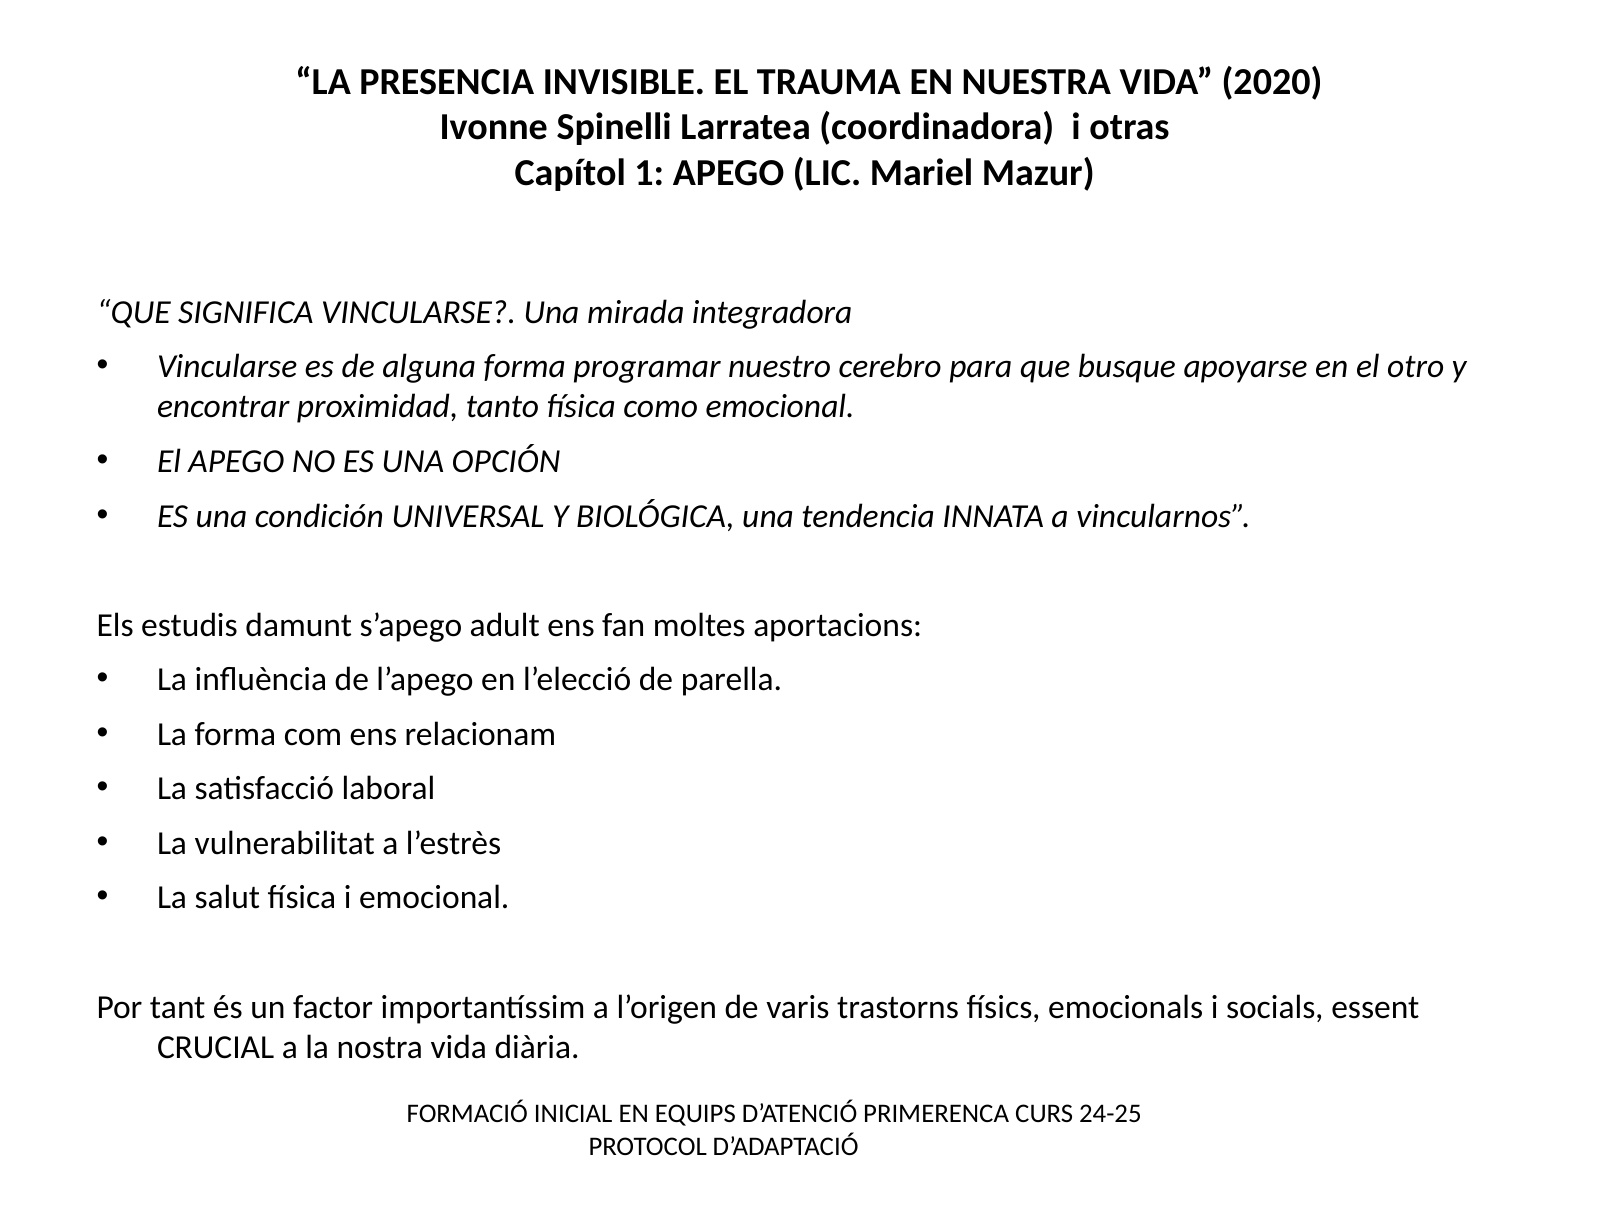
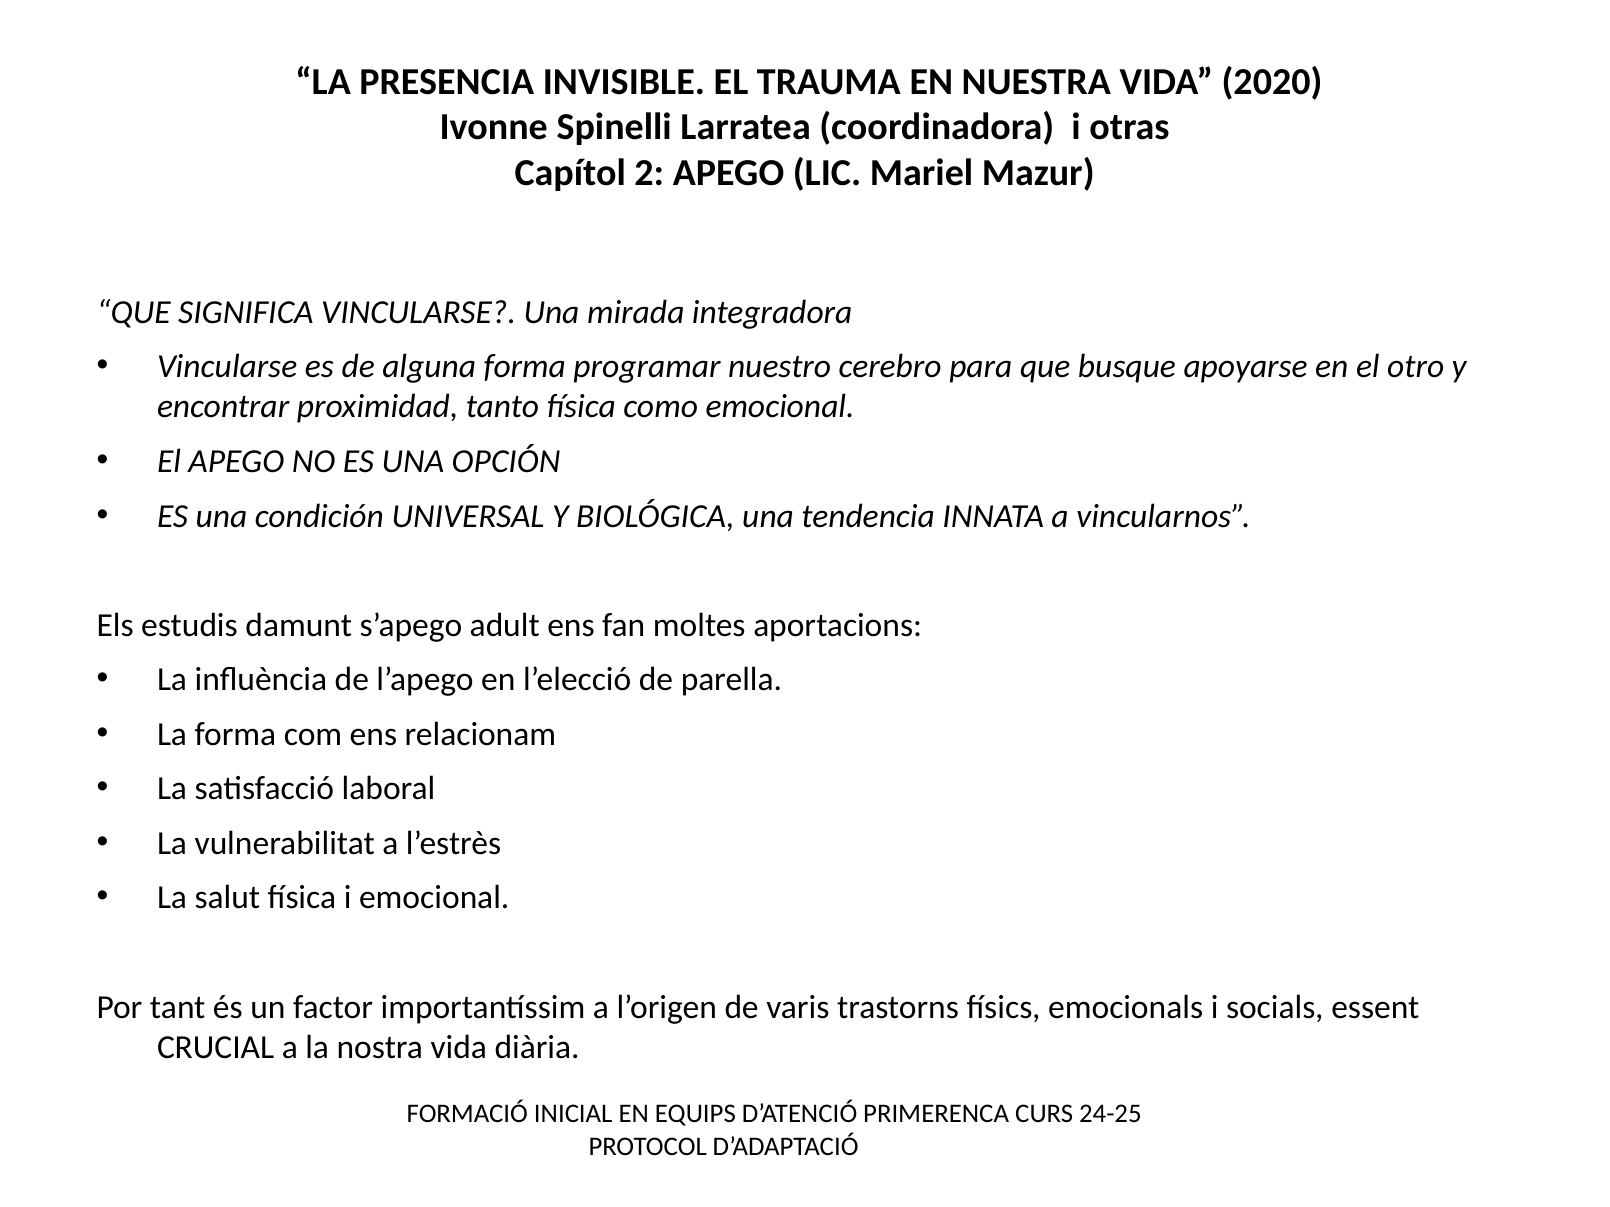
1: 1 -> 2 (649, 173)
